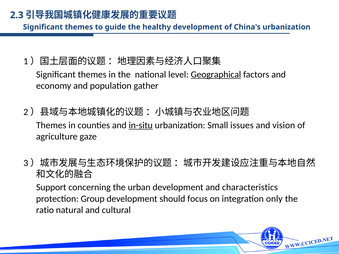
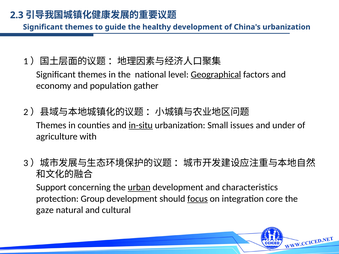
vision: vision -> under (284, 125)
gaze: gaze -> with (88, 137)
urban underline: none -> present (139, 188)
focus underline: none -> present (198, 199)
only: only -> core (274, 199)
ratio: ratio -> gaze (45, 210)
